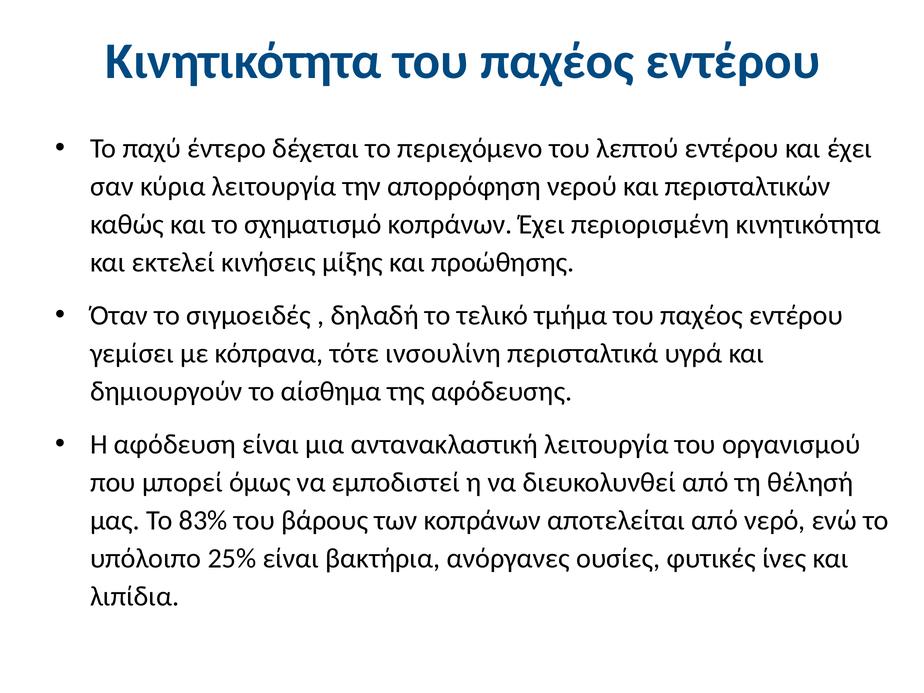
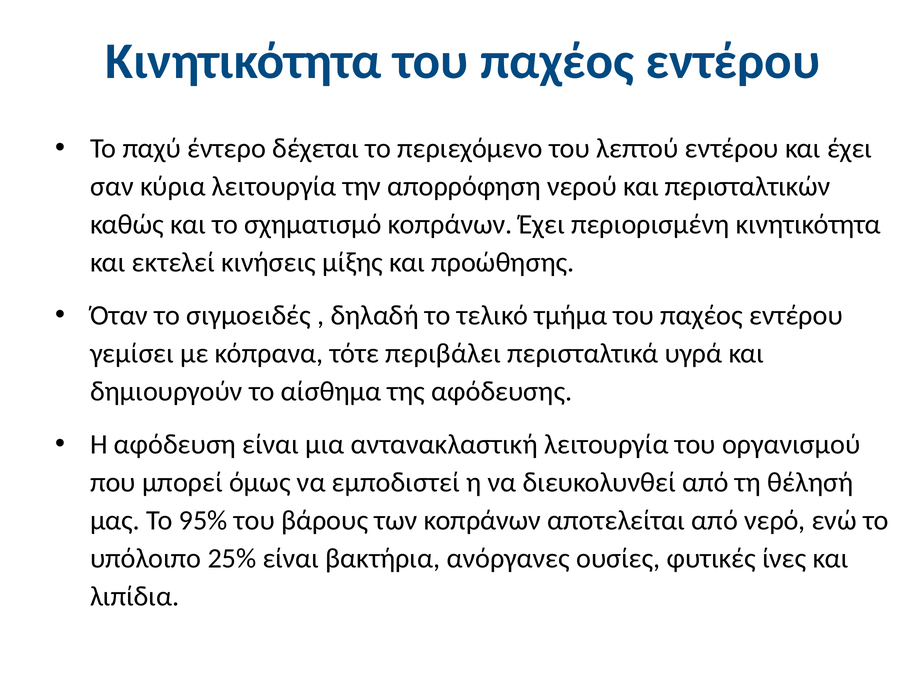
ινσουλίνη: ινσουλίνη -> περιβάλει (443, 353)
83%: 83% -> 95% (203, 520)
